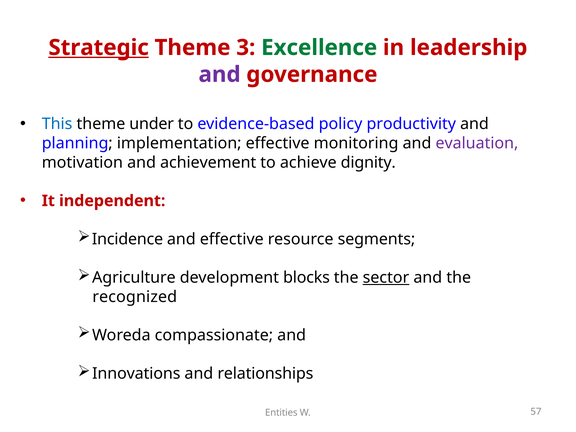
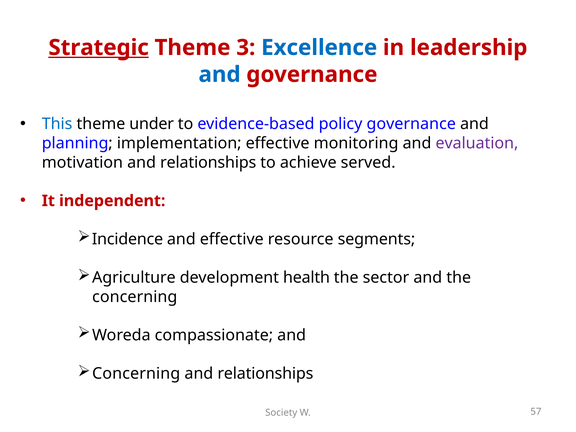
Excellence colour: green -> blue (319, 48)
and colour: purple -> blue (220, 74)
policy productivity: productivity -> governance (411, 124)
motivation and achievement: achievement -> relationships (208, 162)
dignity: dignity -> served (368, 162)
blocks: blocks -> health (306, 278)
sector underline: present -> none (386, 278)
recognized: recognized -> concerning (135, 297)
Innovations: Innovations -> Concerning (136, 374)
Entities: Entities -> Society (281, 413)
